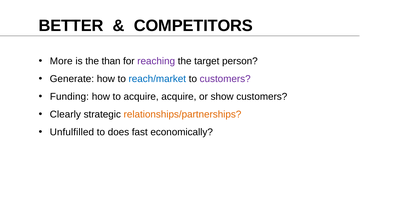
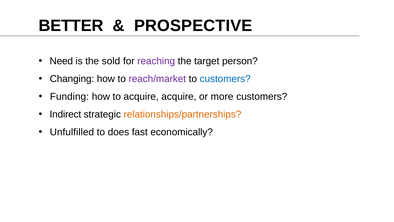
COMPETITORS: COMPETITORS -> PROSPECTIVE (193, 26)
More: More -> Need (61, 61)
than: than -> sold (111, 61)
Generate: Generate -> Changing (72, 79)
reach/market colour: blue -> purple (157, 79)
customers colour: purple -> blue (225, 79)
show: show -> more (222, 96)
Clearly: Clearly -> Indirect (65, 114)
